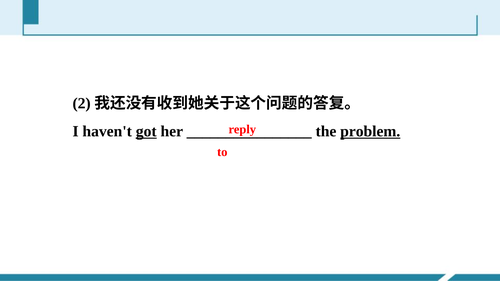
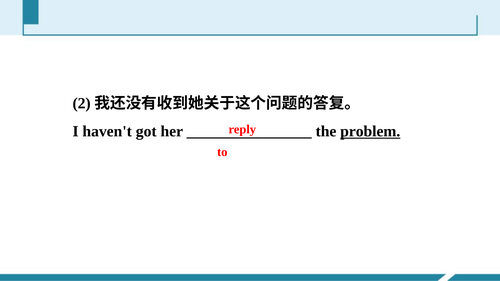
got underline: present -> none (146, 132)
